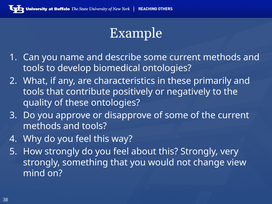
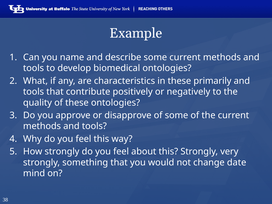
view: view -> date (237, 162)
